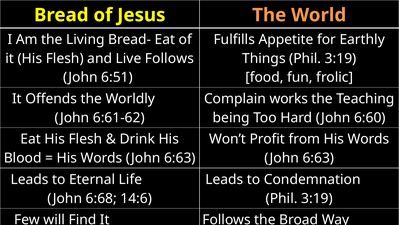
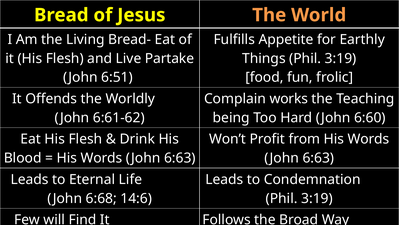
Live Follows: Follows -> Partake (169, 58)
